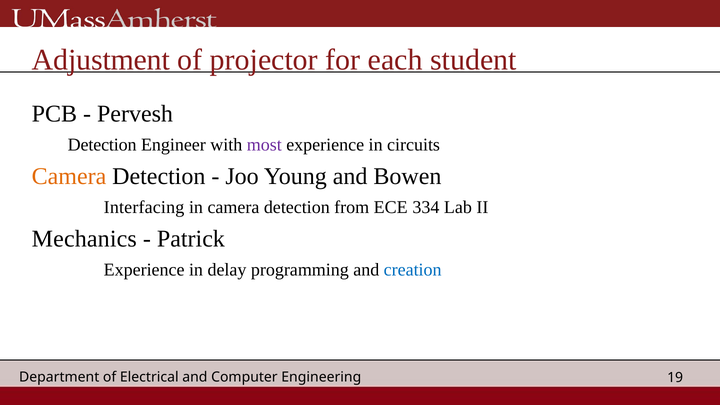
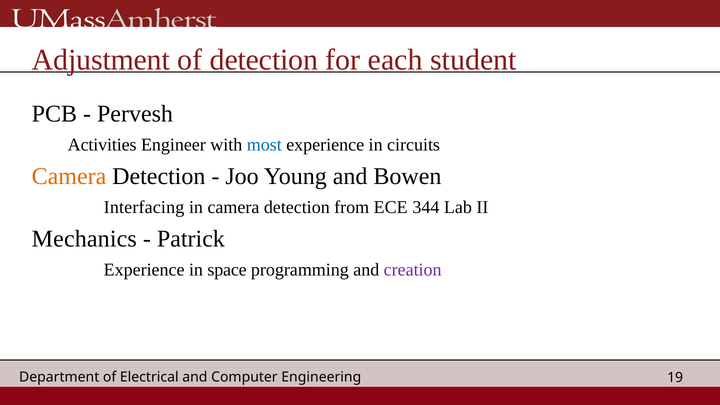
of projector: projector -> detection (264, 60)
Detection: Detection -> Activities (102, 145)
most colour: purple -> blue (264, 145)
334: 334 -> 344 (426, 207)
delay: delay -> space (227, 270)
creation colour: blue -> purple (413, 270)
